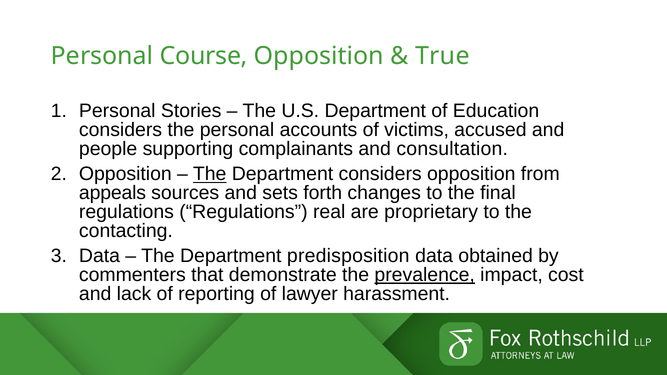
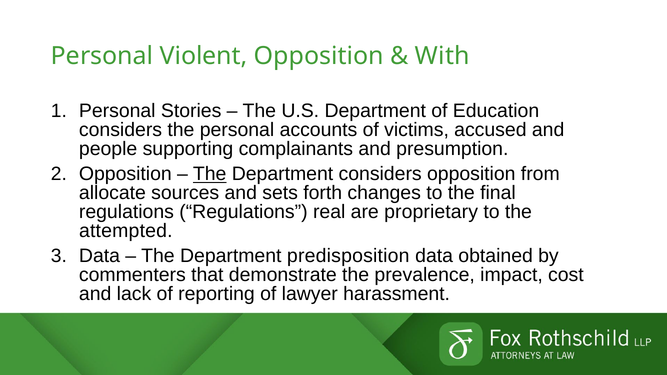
Course: Course -> Violent (204, 56)
True: True -> With (442, 56)
consultation: consultation -> presumption (452, 149)
appeals: appeals -> allocate (112, 193)
contacting: contacting -> attempted (126, 231)
prevalence underline: present -> none (425, 275)
